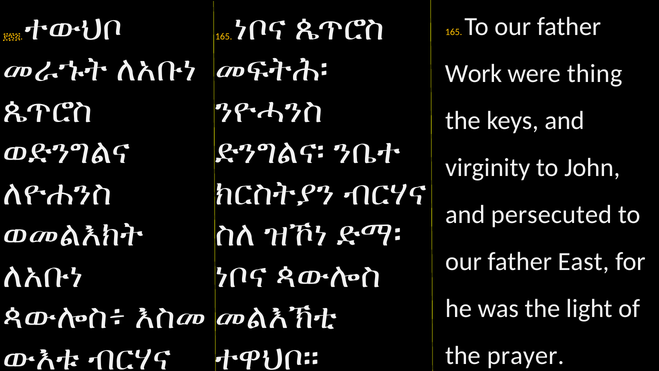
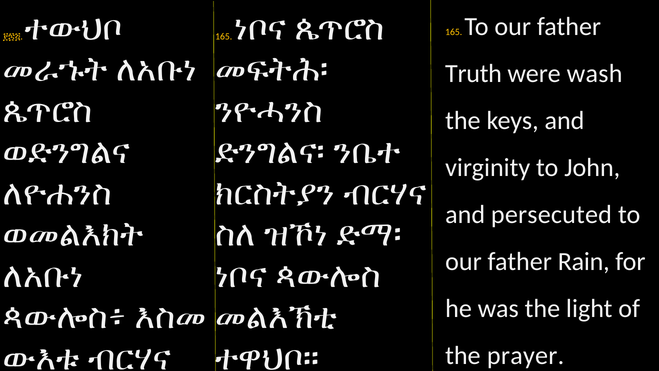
Work: Work -> Truth (473, 73)
thing: thing -> wash (595, 73)
East: East -> Rain (584, 261)
